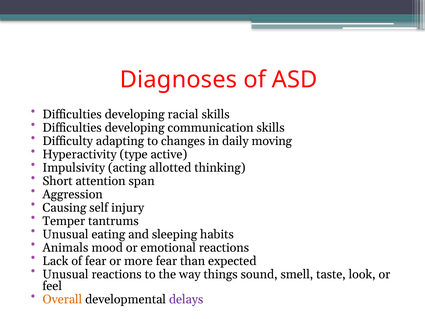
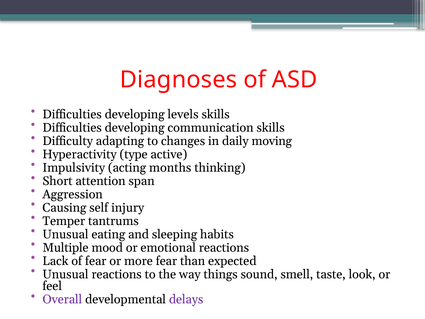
racial: racial -> levels (183, 114)
allotted: allotted -> months (170, 168)
Animals: Animals -> Multiple (65, 247)
Overall colour: orange -> purple (62, 299)
